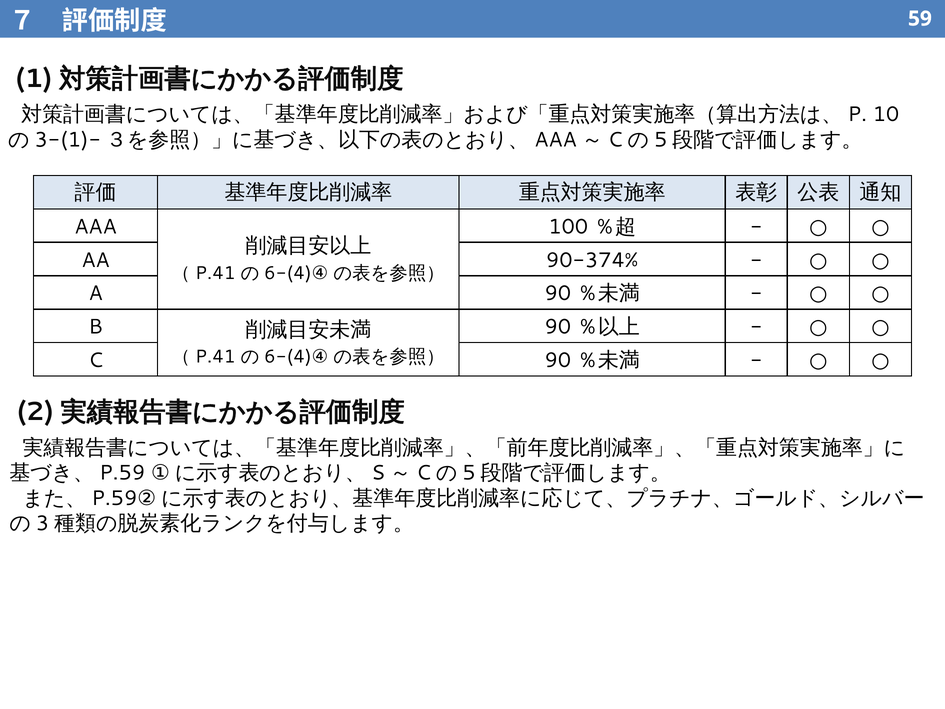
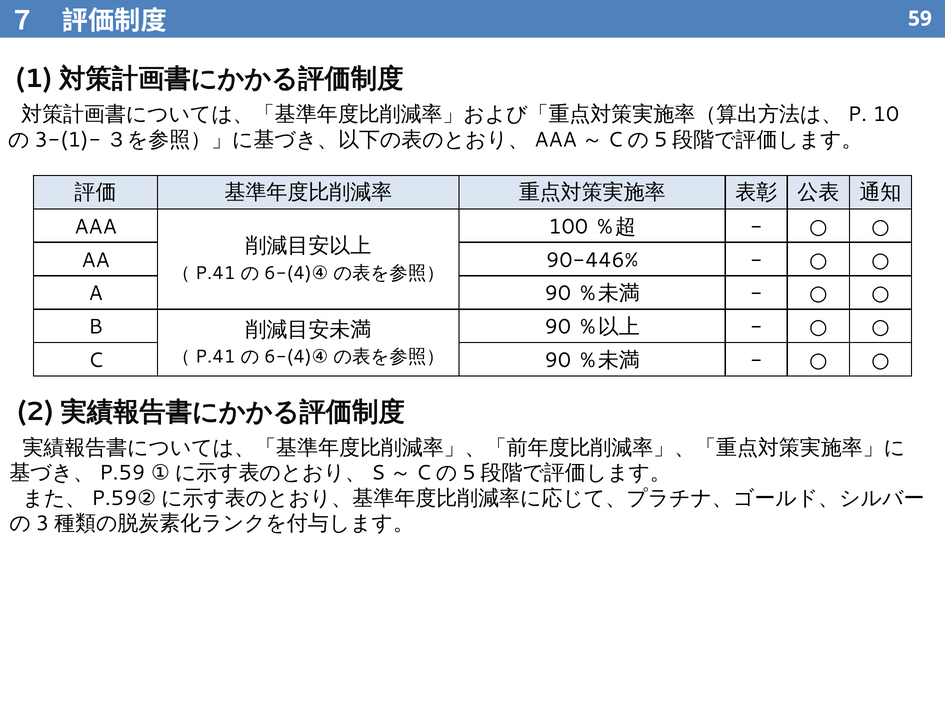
90-374%: 90-374% -> 90-446% (592, 260)
